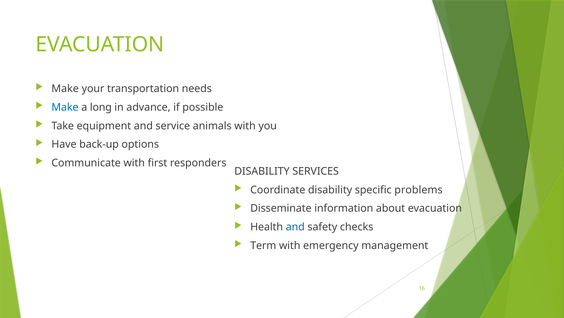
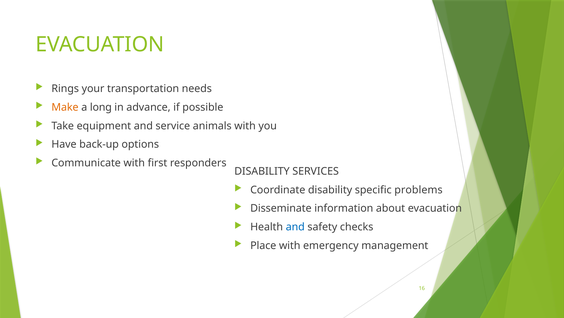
Make: Make -> Rings (65, 88)
Make colour: blue -> orange (65, 107)
Term: Term -> Place (263, 245)
